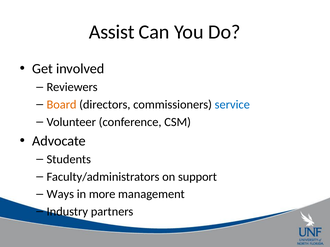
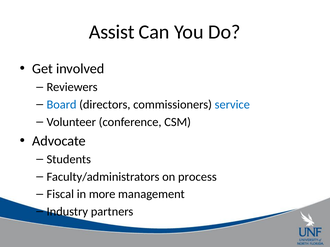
Board colour: orange -> blue (62, 105)
support: support -> process (197, 177)
Ways: Ways -> Fiscal (60, 194)
